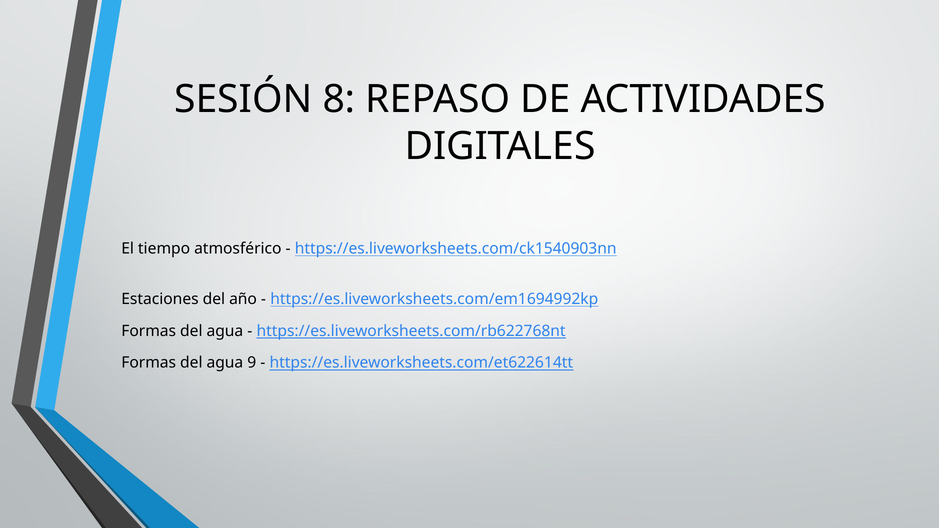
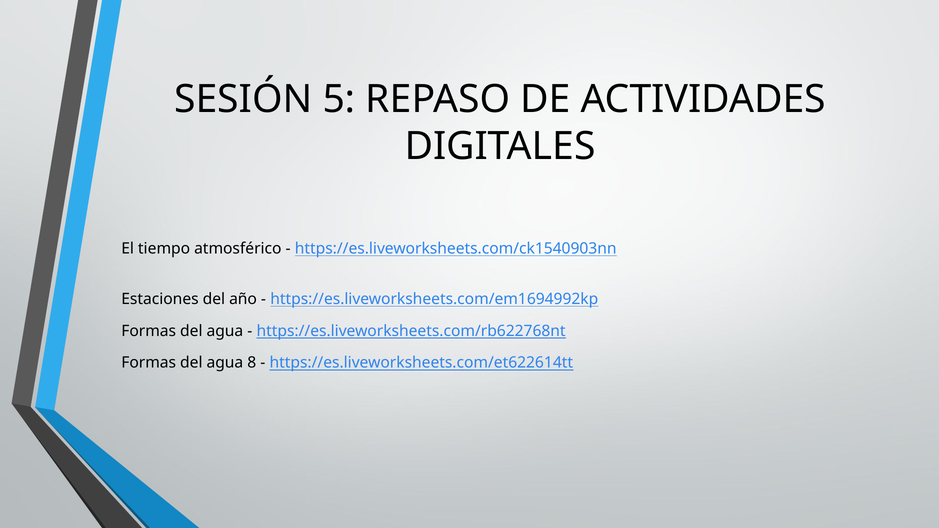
8: 8 -> 5 (339, 100)
9: 9 -> 8 (252, 363)
